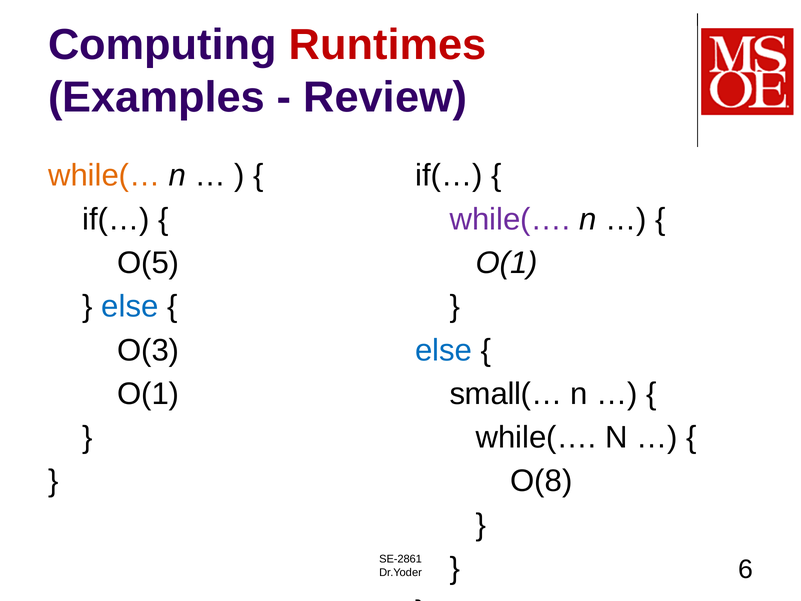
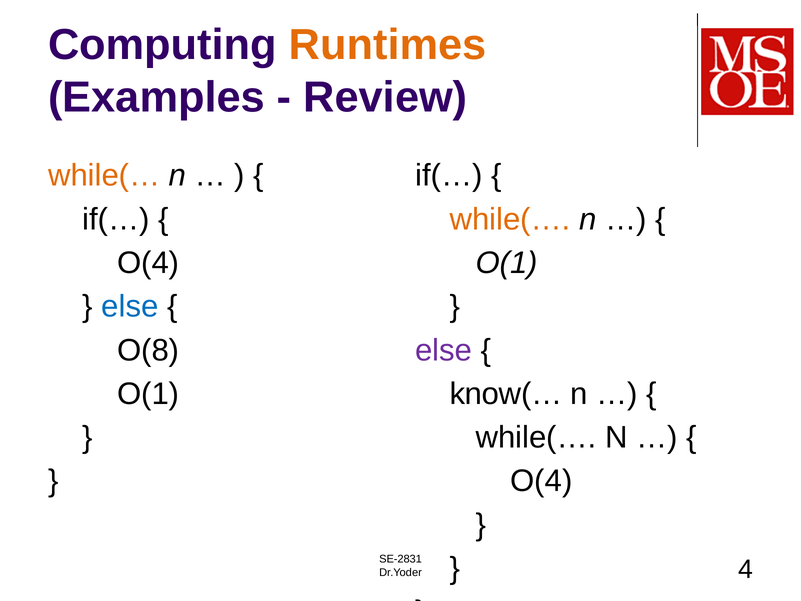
Runtimes colour: red -> orange (388, 45)
while(… colour: purple -> orange (510, 219)
O(5: O(5 -> O(4 (148, 263)
O(3: O(3 -> O(8 (148, 350)
else colour: blue -> purple (444, 350)
small(…: small(… -> know(… (506, 394)
O(8: O(8 -> O(4 (541, 481)
SE-2861: SE-2861 -> SE-2831 (401, 559)
6: 6 -> 4 (746, 569)
